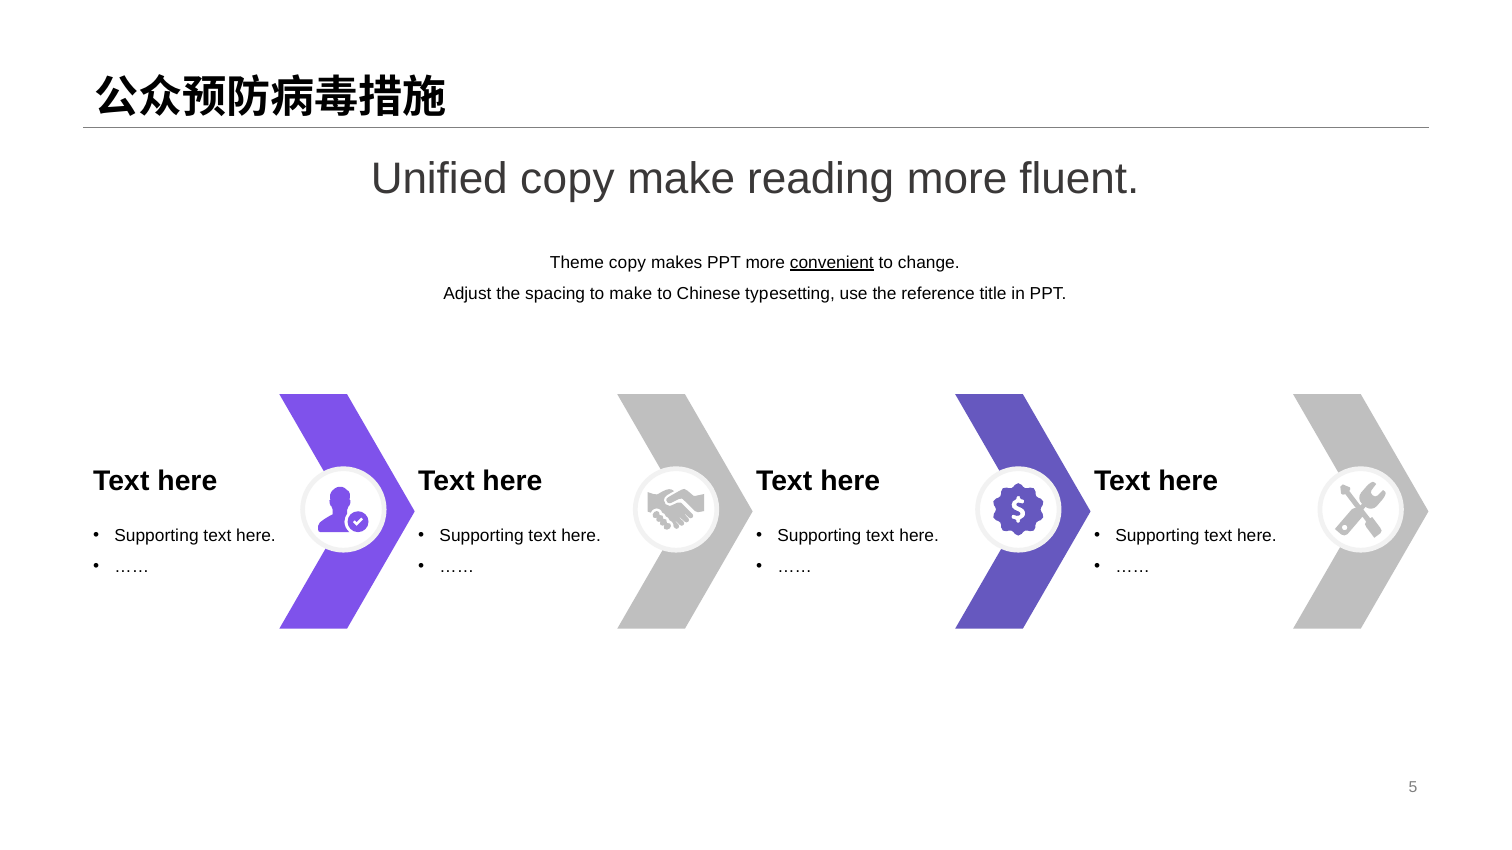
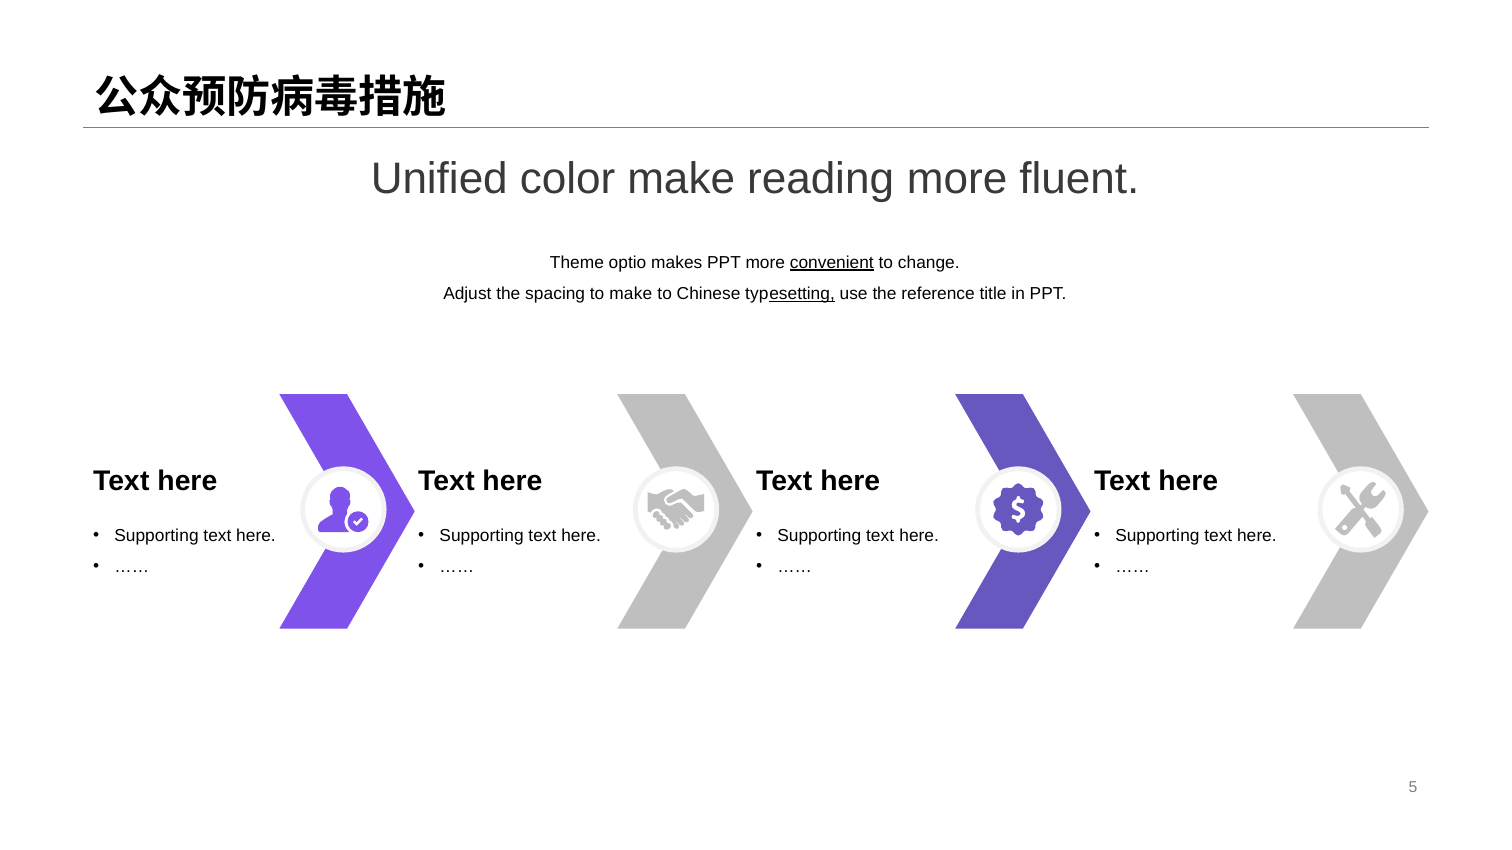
Unified copy: copy -> color (568, 179)
Theme copy: copy -> optio (628, 263)
esetting underline: none -> present (802, 294)
